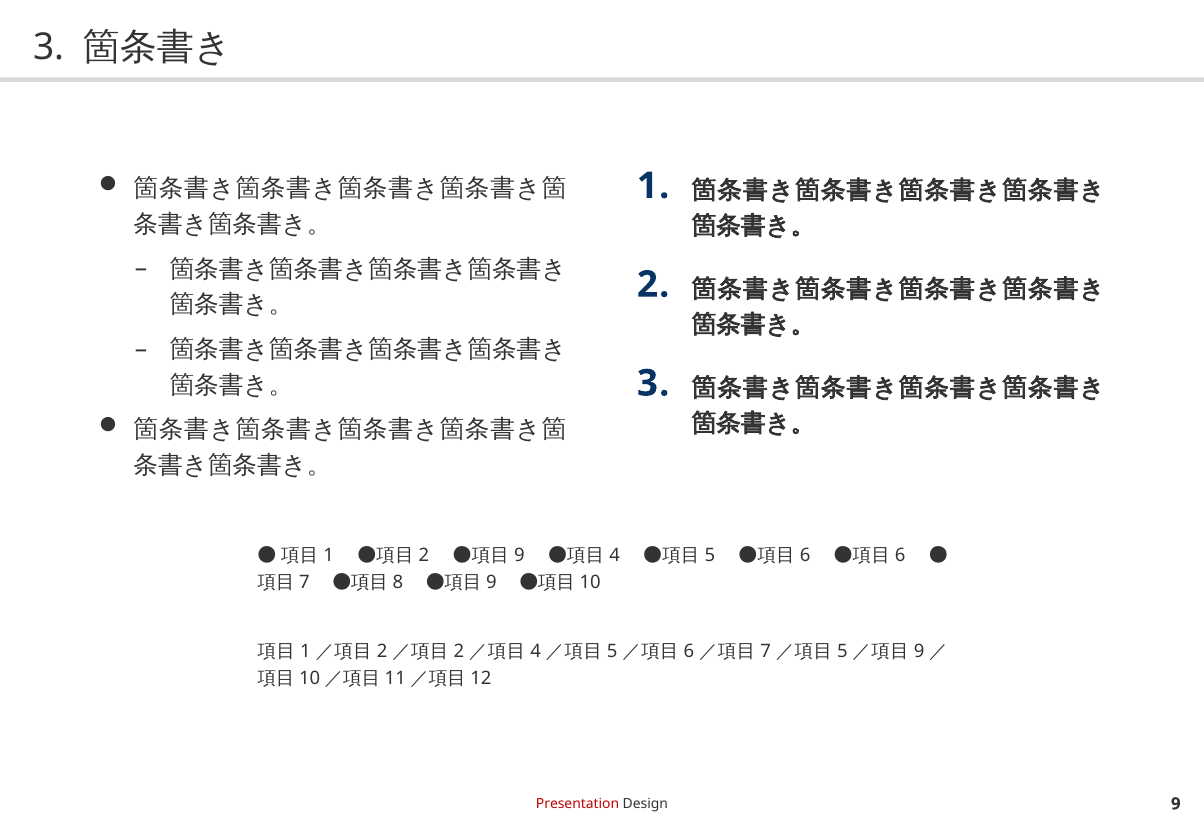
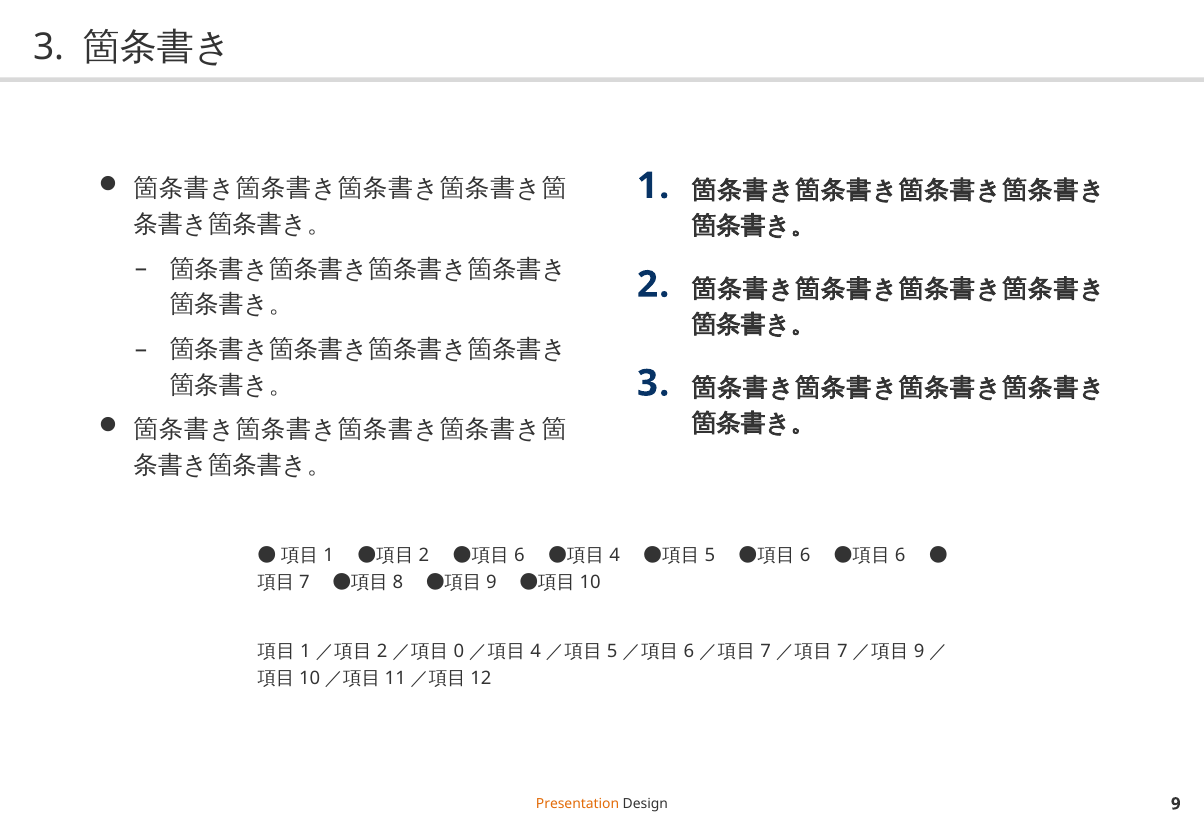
9: 9 -> 6 (519, 556)
2: 2 -> 0 (459, 652)
5: 5 -> 7 (842, 652)
Presentation colour: red -> orange (578, 805)
